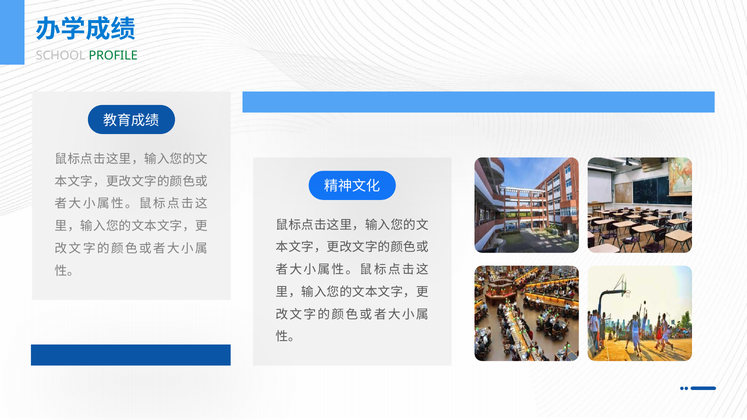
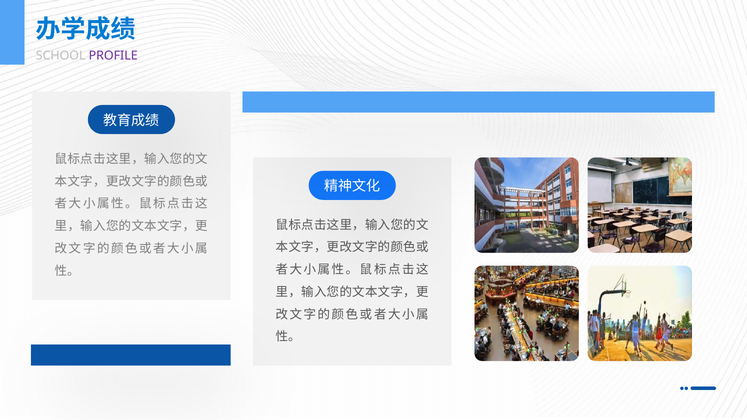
PROFILE colour: green -> purple (113, 56)
